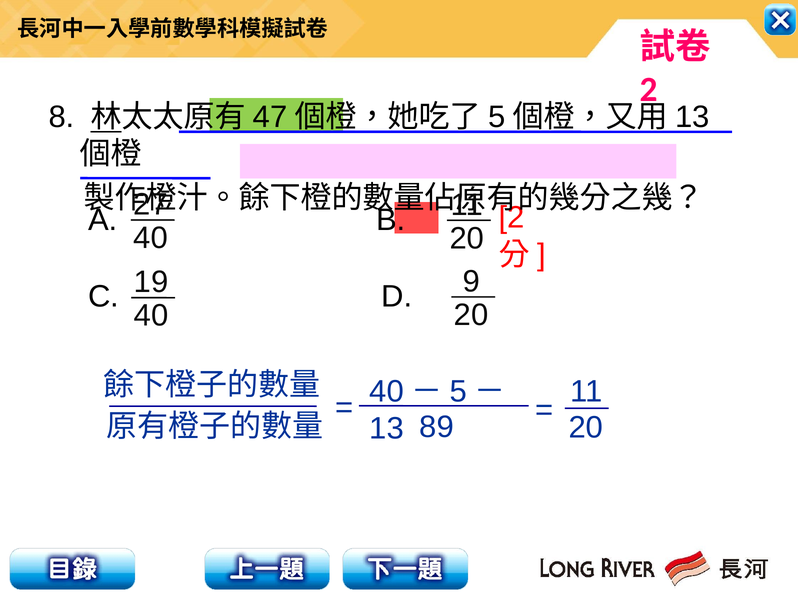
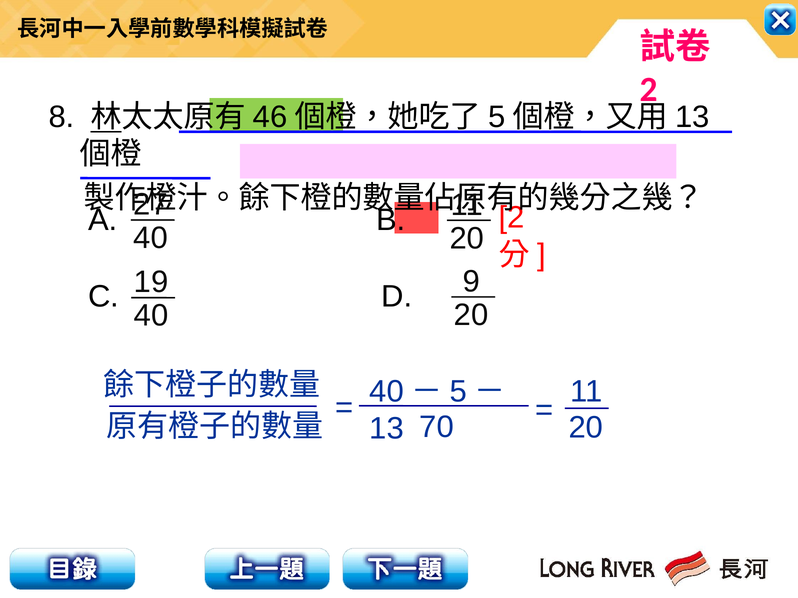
47: 47 -> 46 (270, 117)
89: 89 -> 70 (437, 427)
